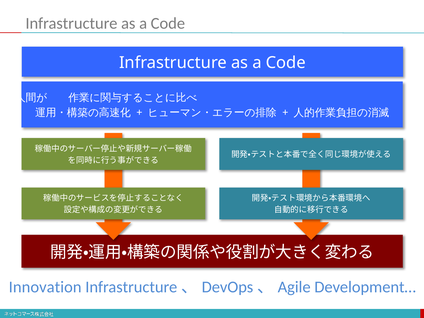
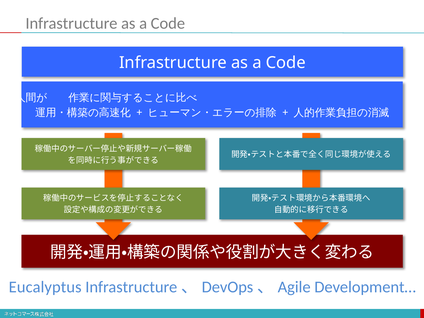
Innovation: Innovation -> Eucalyptus (45, 287)
